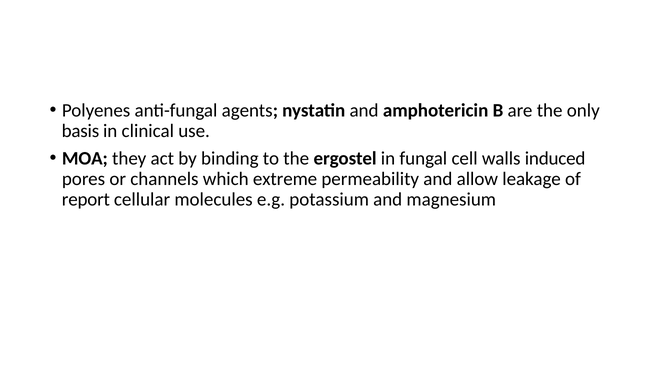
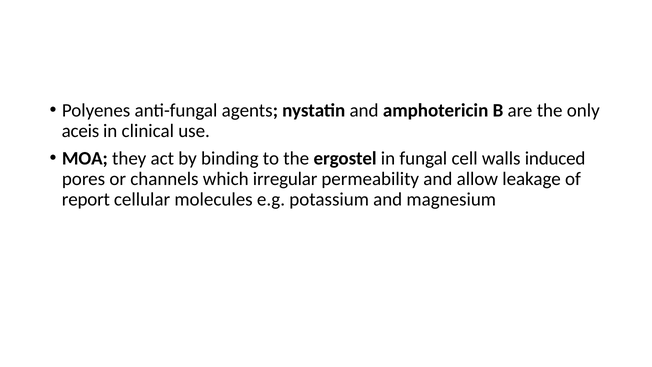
basis: basis -> aceis (80, 131)
extreme: extreme -> irregular (285, 179)
